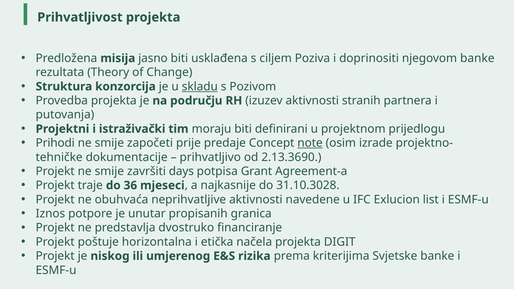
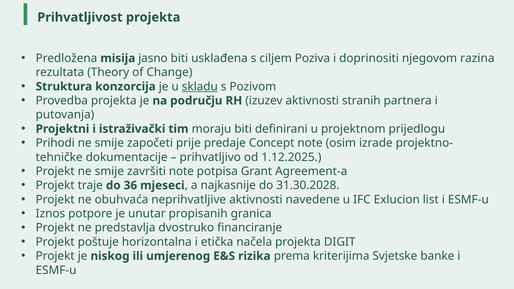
njegovom banke: banke -> razina (477, 58)
note underline: present -> none (310, 143)
2.13.3690: 2.13.3690 -> 1.12.2025 (291, 157)
završiti days: days -> note (181, 171)
31.10.3028: 31.10.3028 -> 31.30.2028 (308, 185)
